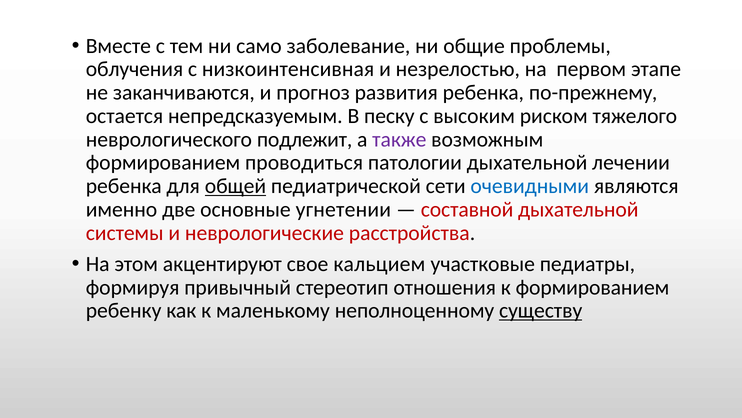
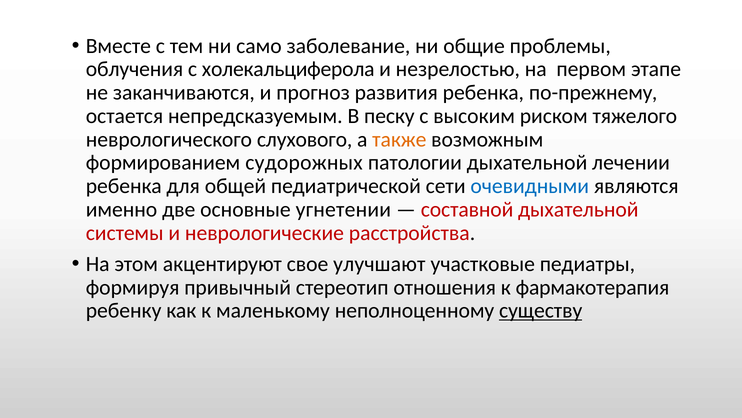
низкоинтенсивная: низкоинтенсивная -> холекальциферола (288, 69)
подлежит: подлежит -> слухового (305, 139)
также colour: purple -> orange (399, 139)
проводиться: проводиться -> судорожных (304, 163)
общей underline: present -> none (235, 186)
кальцием: кальцием -> улучшают (379, 264)
к формированием: формированием -> фармакотерапия (593, 287)
